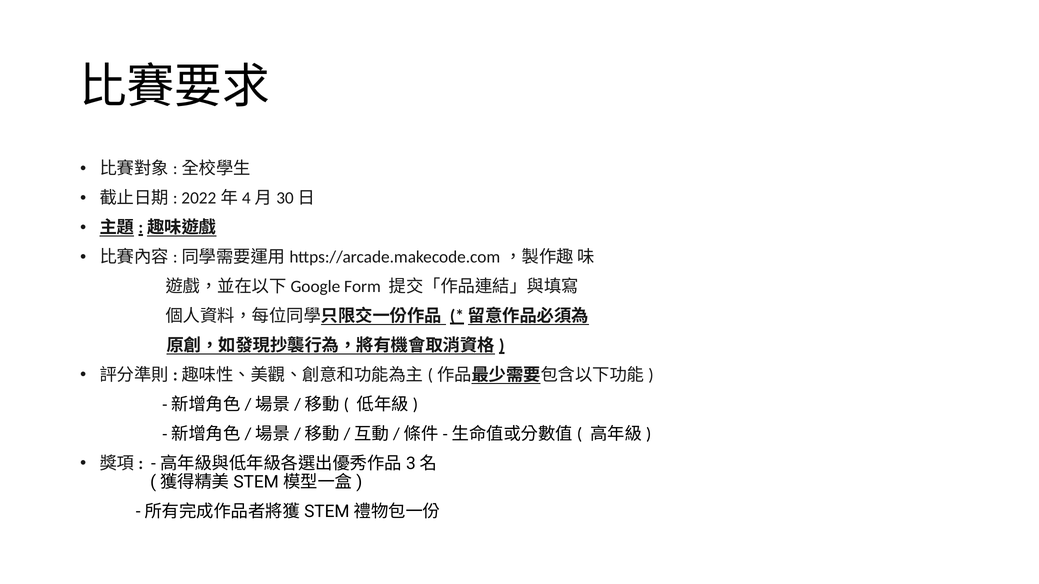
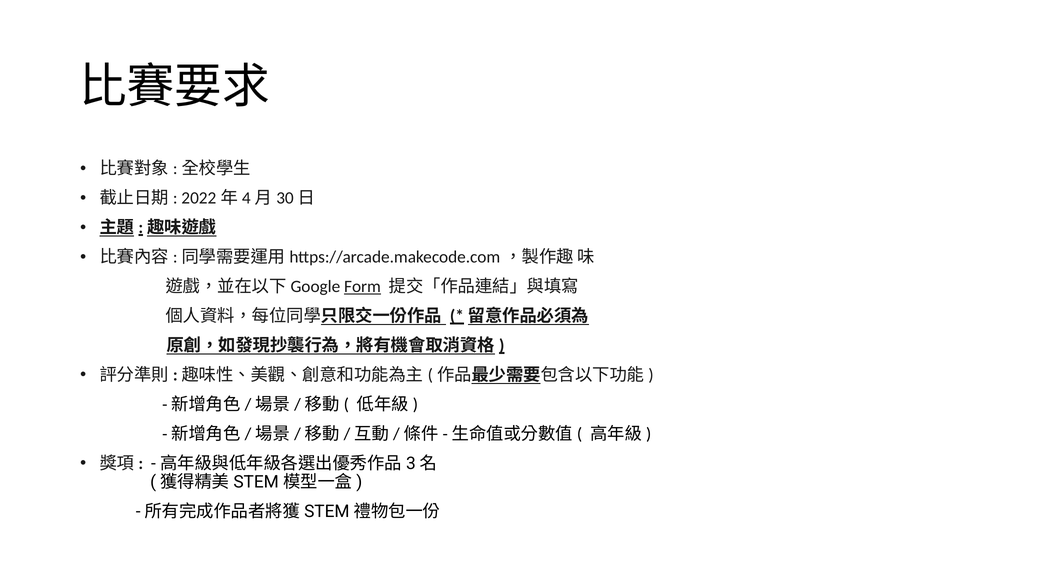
Form underline: none -> present (362, 287)
